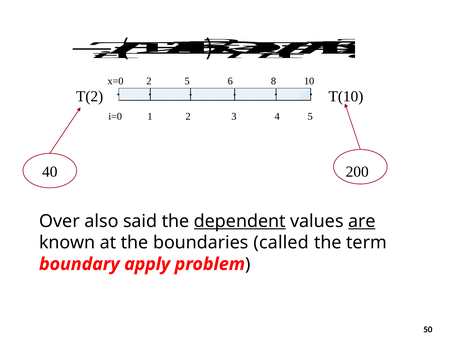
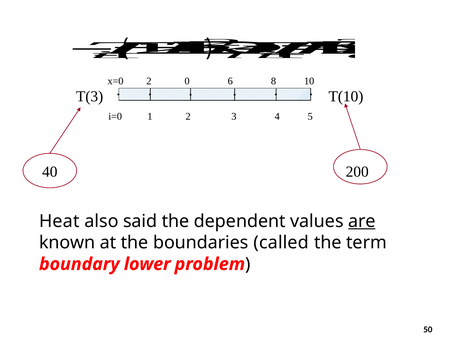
2 5: 5 -> 0 (187, 81)
T(2: T(2 -> T(3 (90, 96)
Over: Over -> Heat (59, 221)
dependent underline: present -> none (240, 221)
apply: apply -> lower (147, 264)
